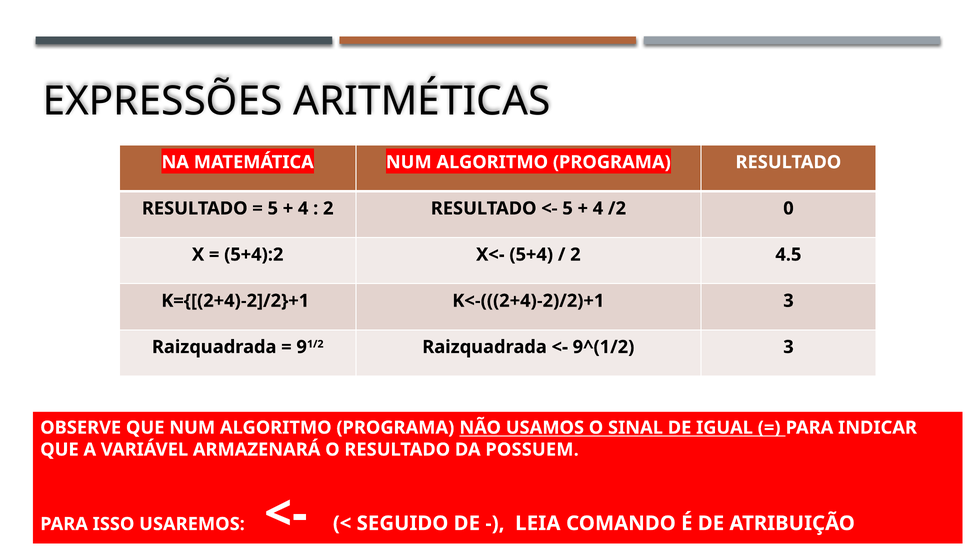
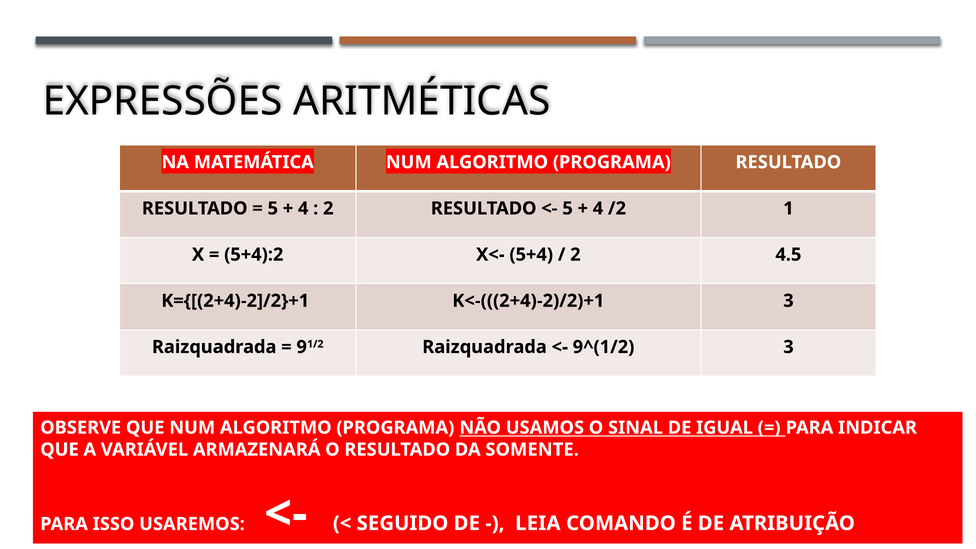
0: 0 -> 1 (788, 208)
POSSUEM: POSSUEM -> SOMENTE (532, 450)
